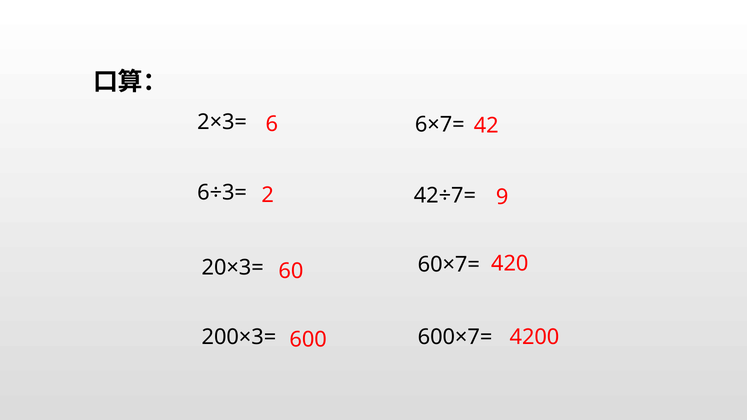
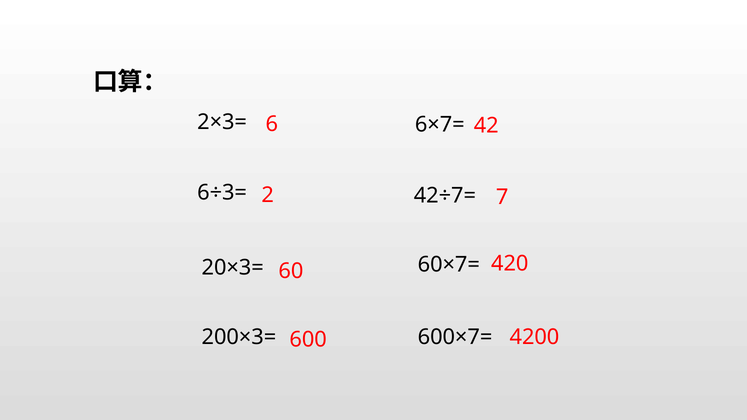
9: 9 -> 7 (502, 197)
